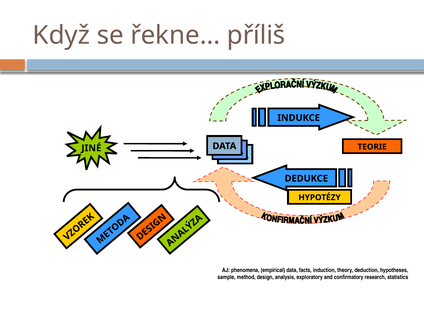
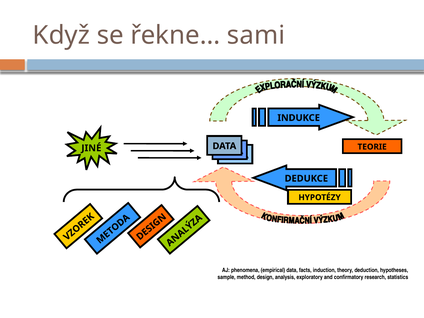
příliš: příliš -> sami (256, 35)
